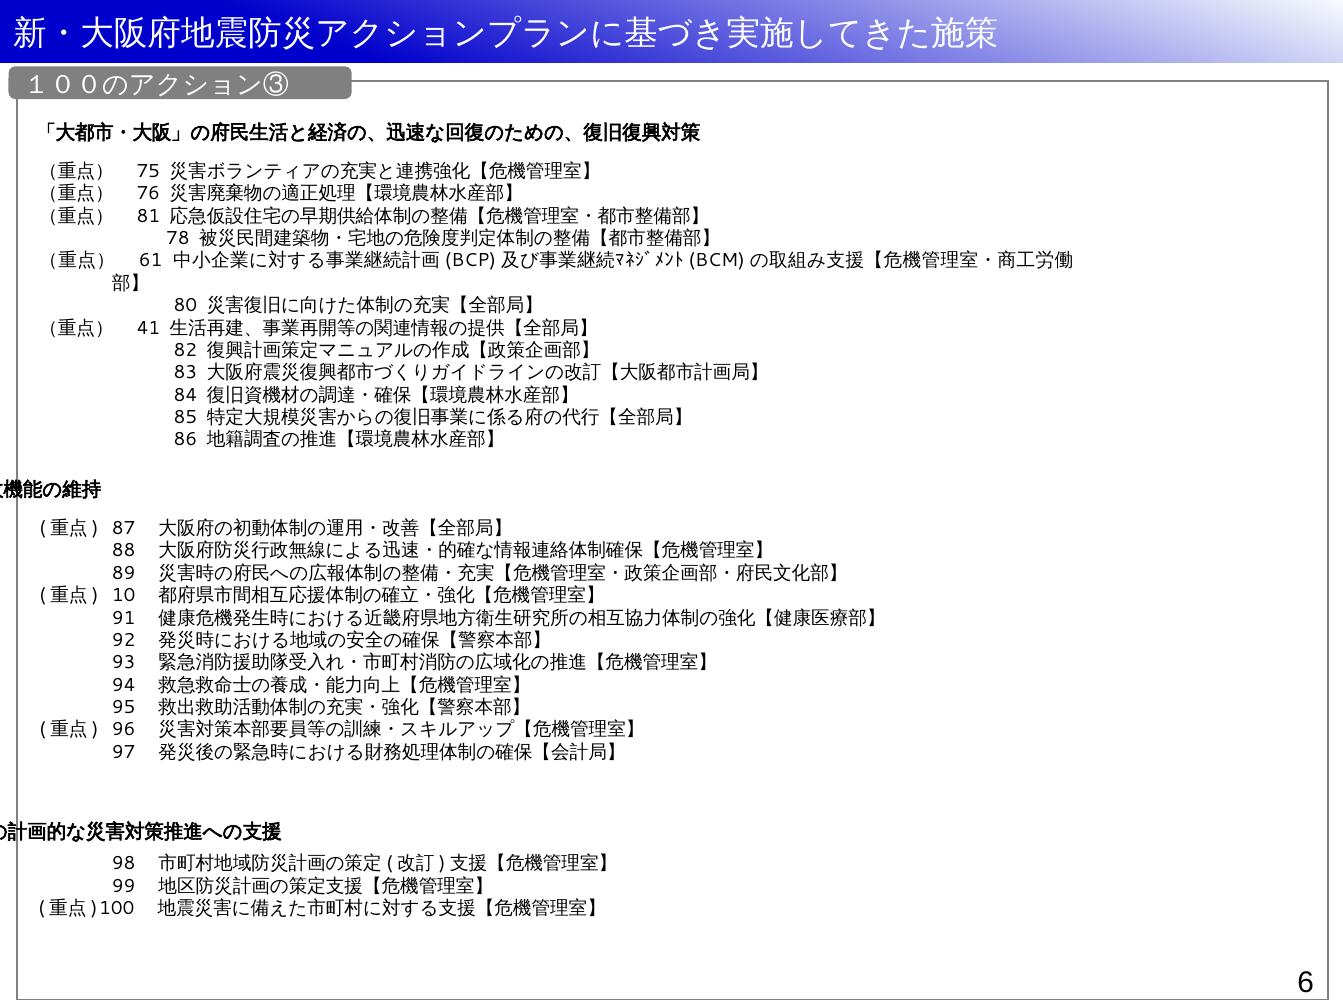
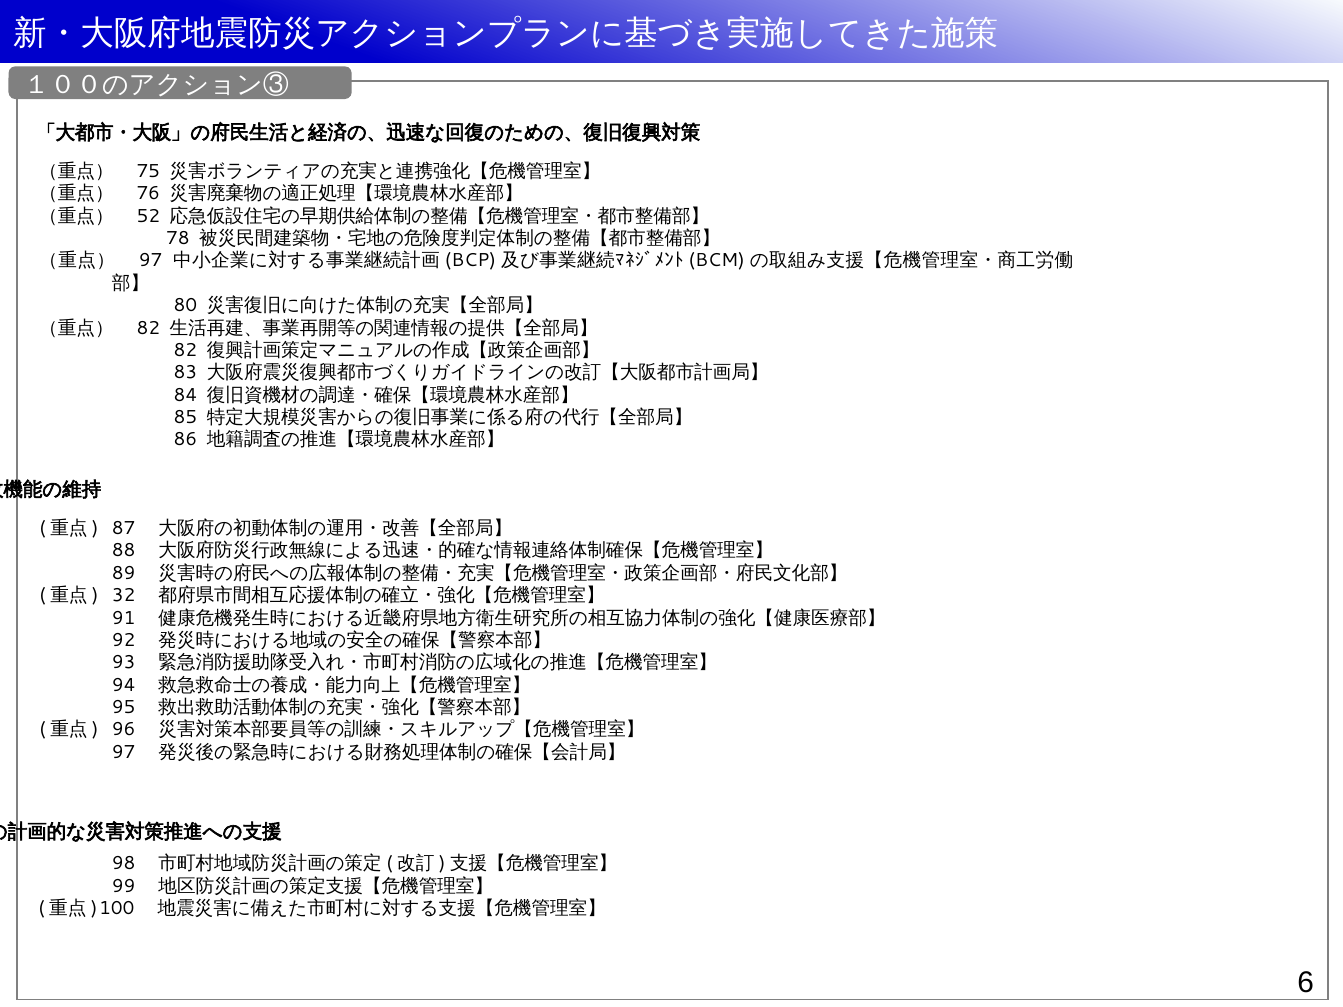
81: 81 -> 52 (148, 216)
61: 61 -> 97 (151, 261)
41: 41 -> 82 (148, 328)
10: 10 -> 32 (124, 596)
